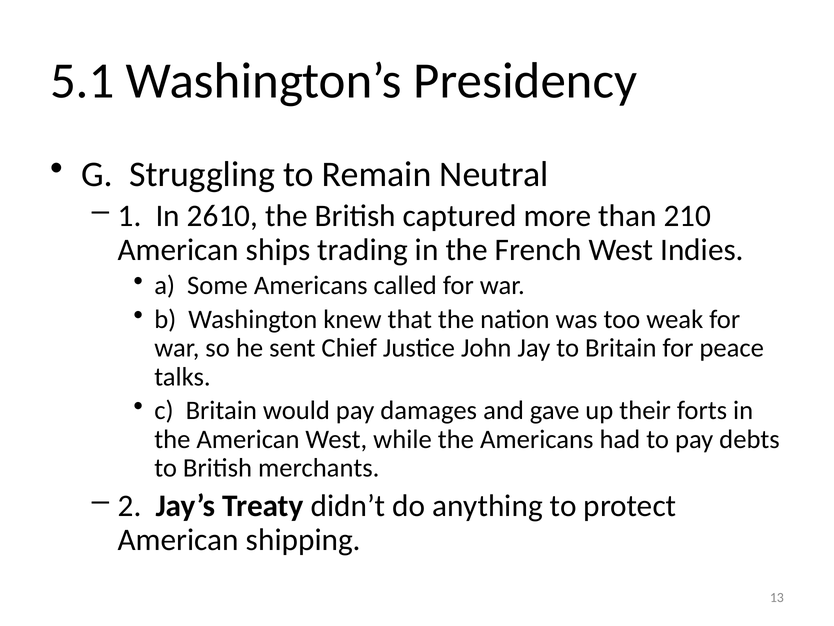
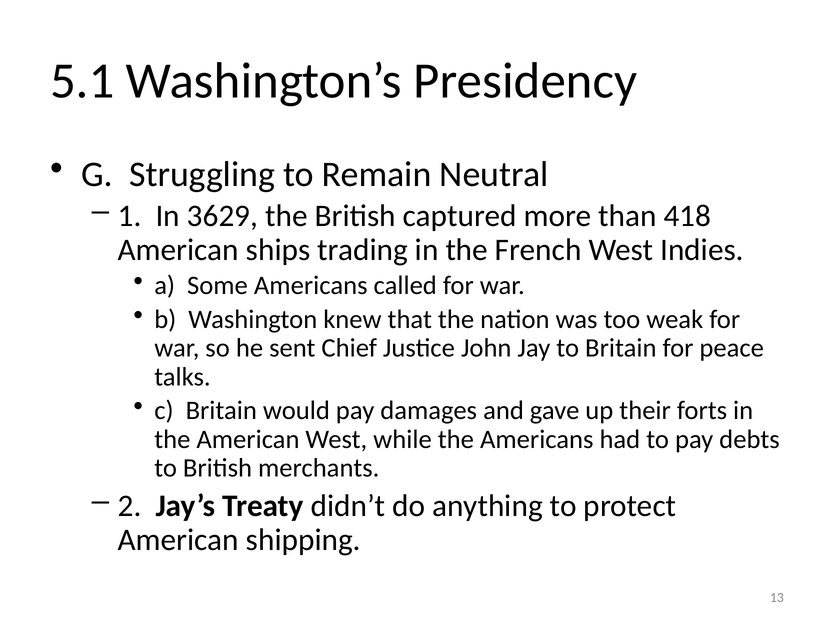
2610: 2610 -> 3629 (223, 216)
210: 210 -> 418 (687, 216)
